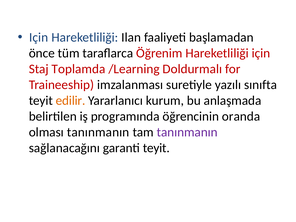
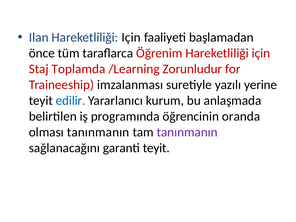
Için: Için -> Ilan (39, 37)
Ilan: Ilan -> Için (131, 37)
Doldurmalı: Doldurmalı -> Zorunludur (192, 69)
sınıfta: sınıfta -> yerine (261, 85)
edilir colour: orange -> blue (71, 101)
